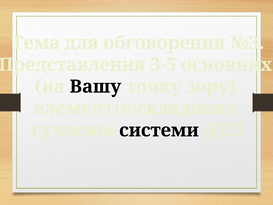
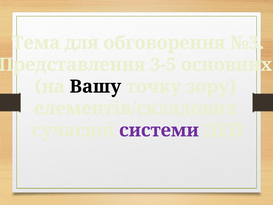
системи colour: black -> purple (159, 130)
